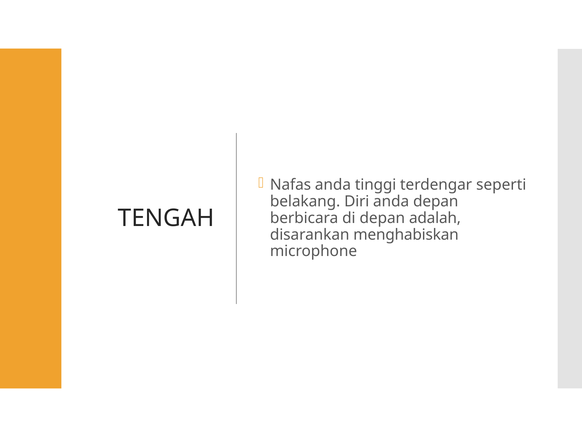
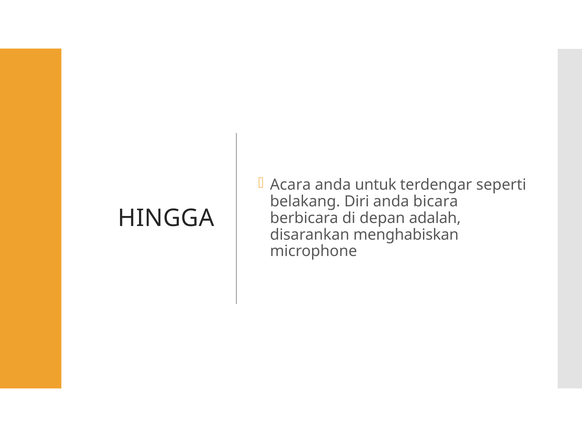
Nafas: Nafas -> Acara (290, 185)
tinggi: tinggi -> untuk (376, 185)
anda depan: depan -> bicara (436, 201)
TENGAH: TENGAH -> HINGGA (166, 218)
